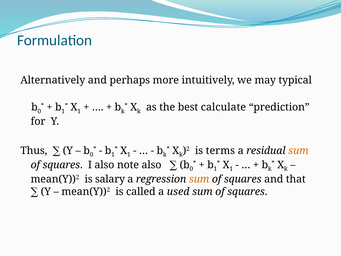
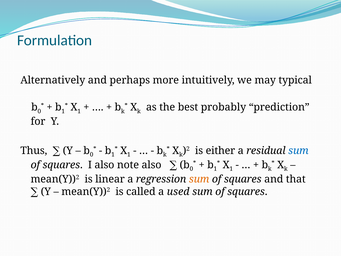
calculate: calculate -> probably (223, 107)
terms: terms -> either (220, 151)
sum colour: orange -> blue (298, 151)
salary: salary -> linear (110, 179)
